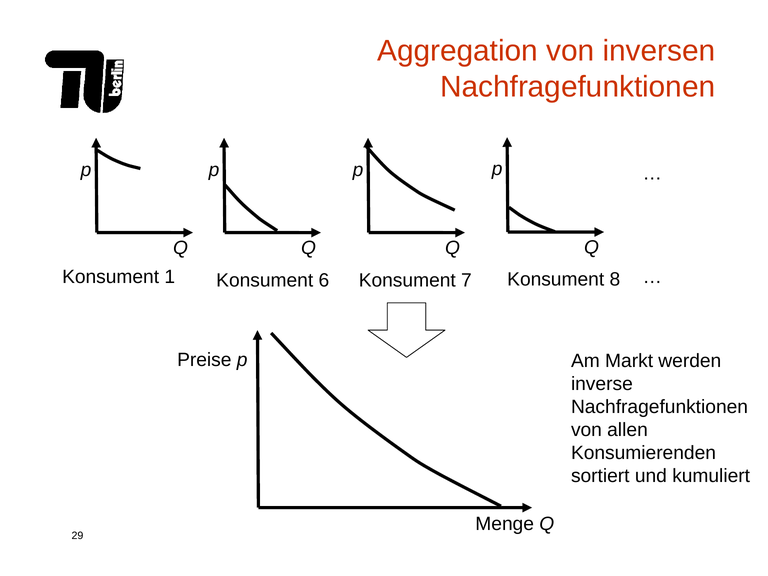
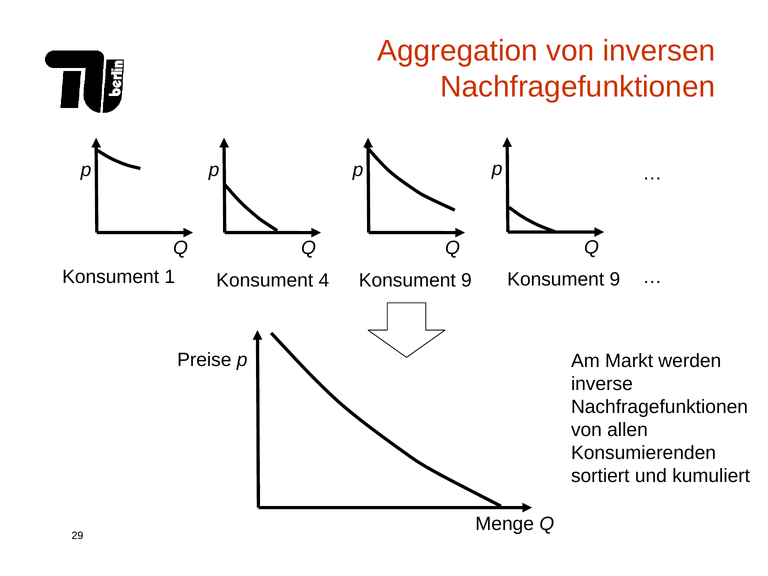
6: 6 -> 4 (324, 280)
7: 7 -> 9 (466, 280)
8: 8 -> 9 (615, 279)
